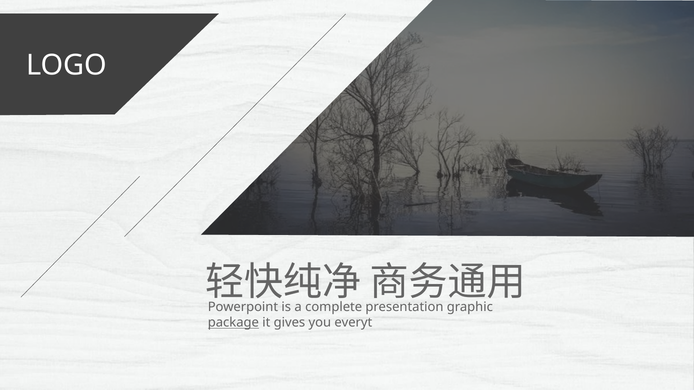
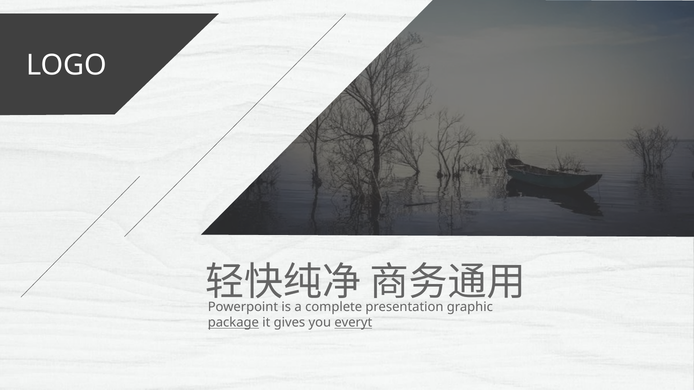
everyt underline: none -> present (353, 323)
